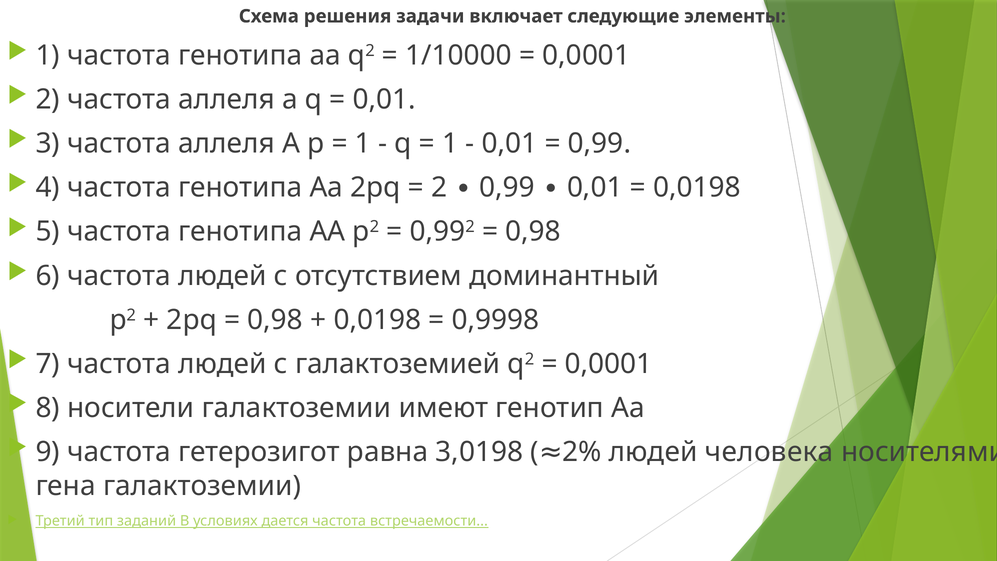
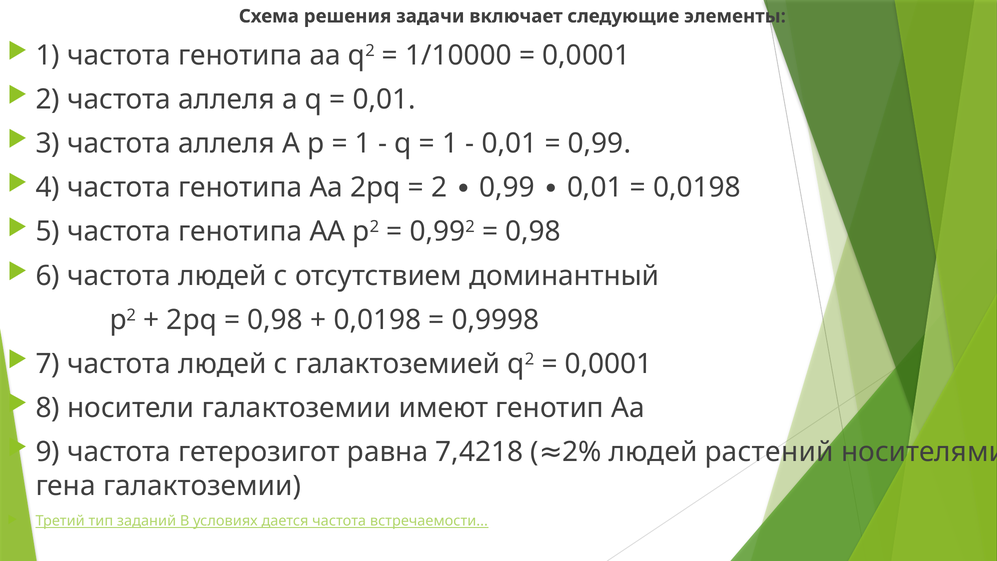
3,0198: 3,0198 -> 7,4218 (479, 452)
человека: человека -> растений (769, 452)
